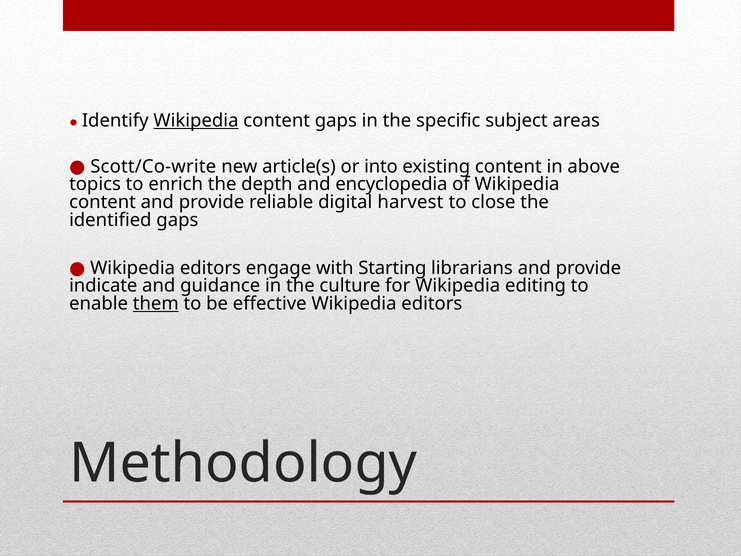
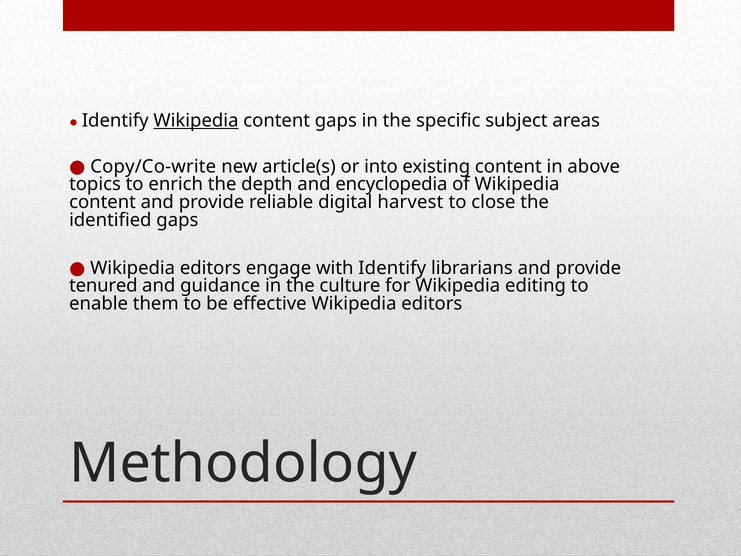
Scott/Co-write: Scott/Co-write -> Copy/Co-write (153, 166)
with Starting: Starting -> Identify (392, 268)
indicate: indicate -> tenured (103, 286)
them underline: present -> none (156, 303)
